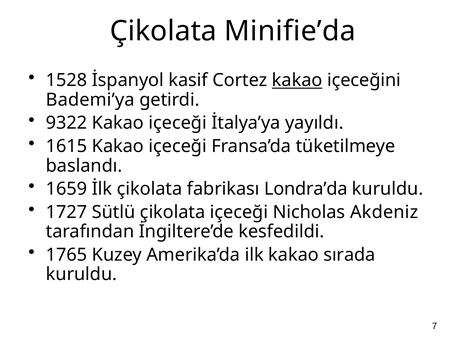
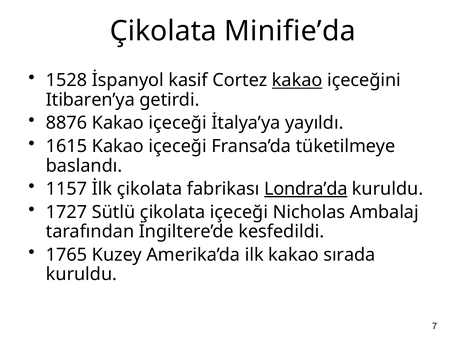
Bademi’ya: Bademi’ya -> Itibaren’ya (90, 100)
9322: 9322 -> 8876 (67, 123)
1659: 1659 -> 1157 (67, 189)
Londra’da underline: none -> present (306, 189)
Akdeniz: Akdeniz -> Ambalaj (384, 212)
